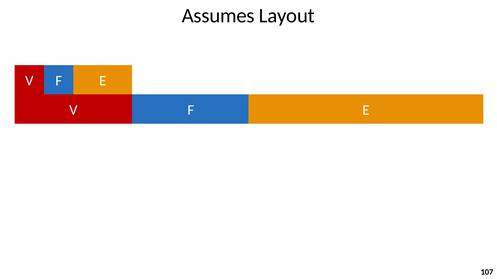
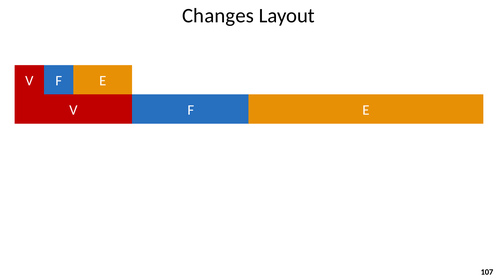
Assumes: Assumes -> Changes (218, 16)
